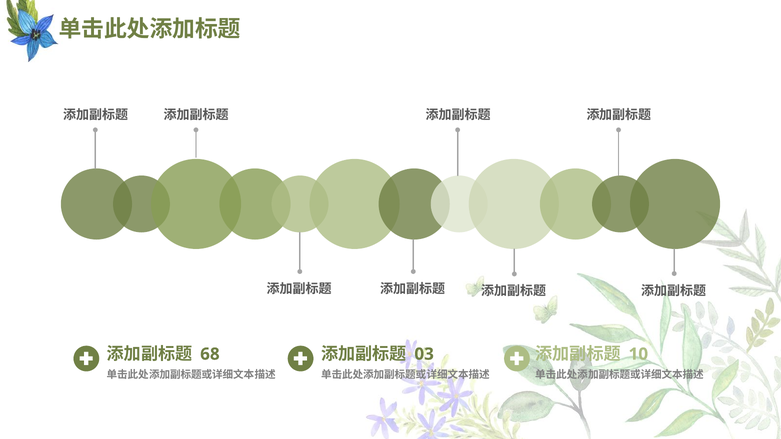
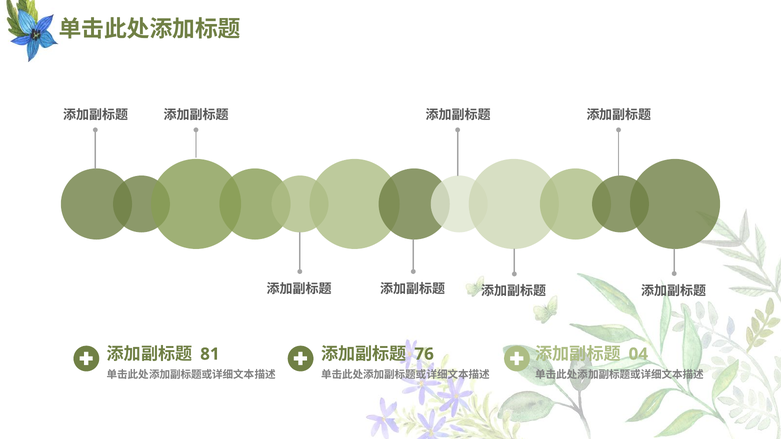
68: 68 -> 81 (210, 354)
03: 03 -> 76 (424, 354)
10: 10 -> 04 (638, 354)
